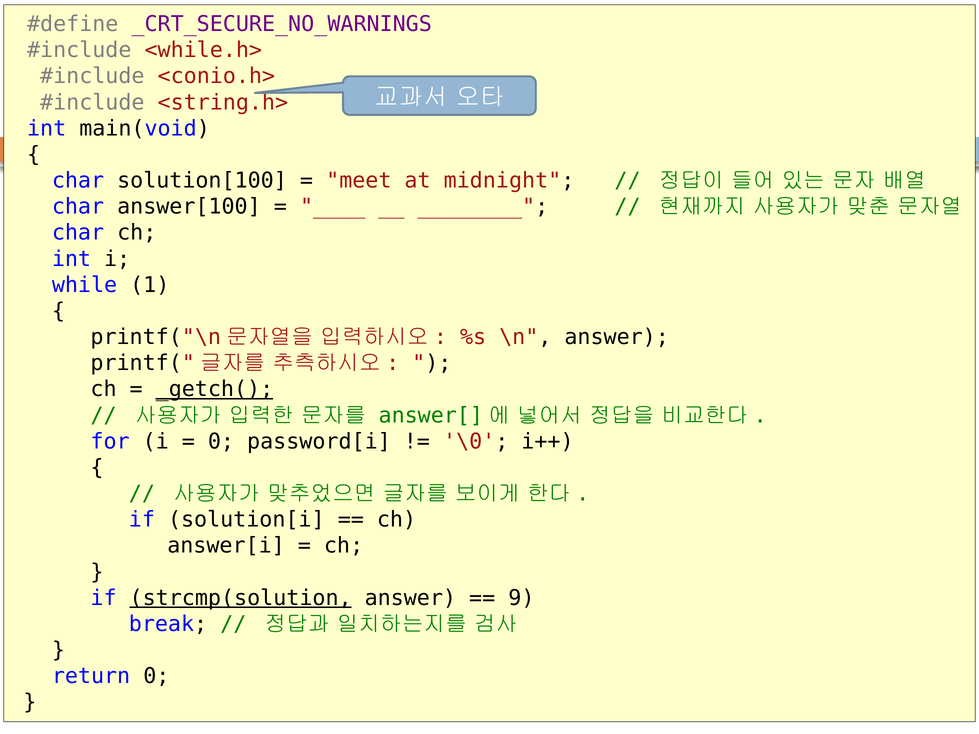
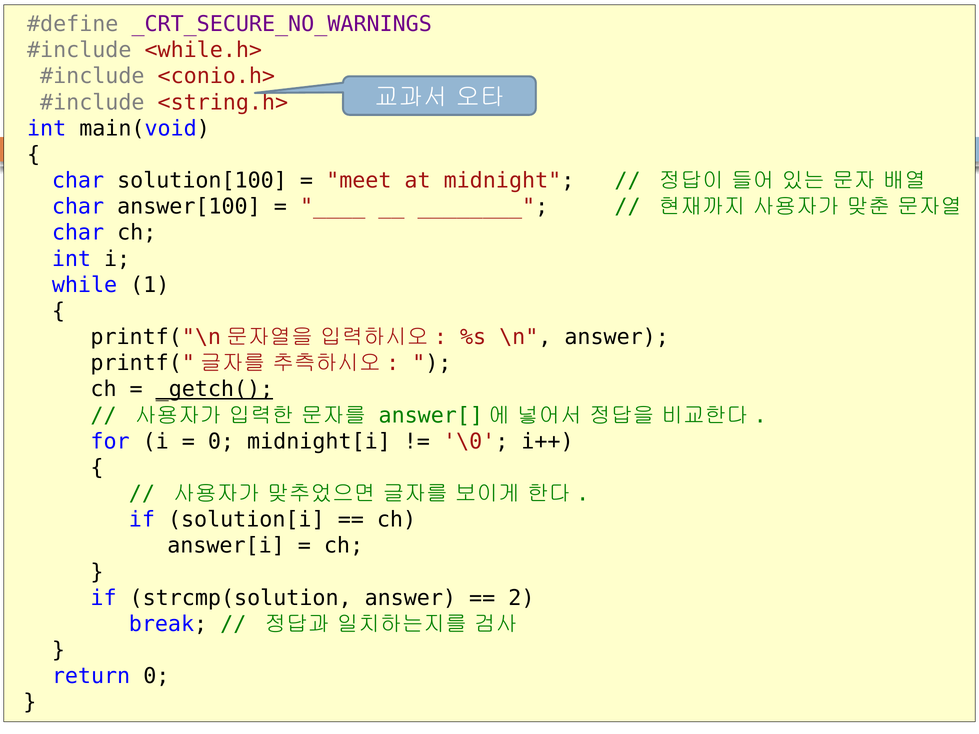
password[i: password[i -> midnight[i (319, 442)
strcmp(solution underline: present -> none (241, 598)
9: 9 -> 2 (521, 598)
